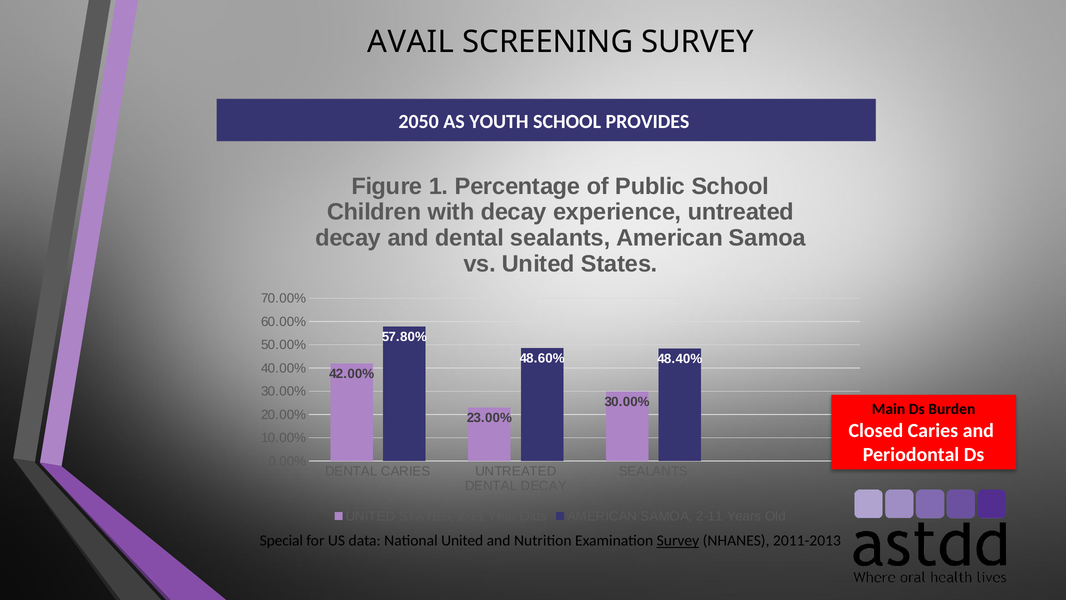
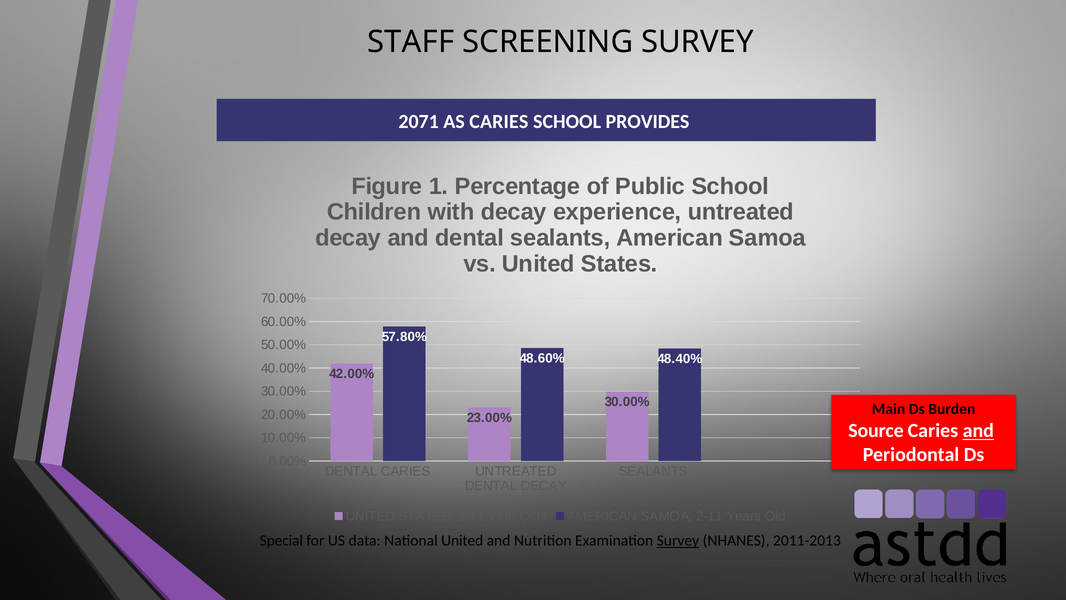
AVAIL: AVAIL -> STAFF (411, 42)
2050: 2050 -> 2071 (419, 121)
AS YOUTH: YOUTH -> CARIES (499, 121)
Closed: Closed -> Source (876, 431)
and underline: none -> present (978, 431)
